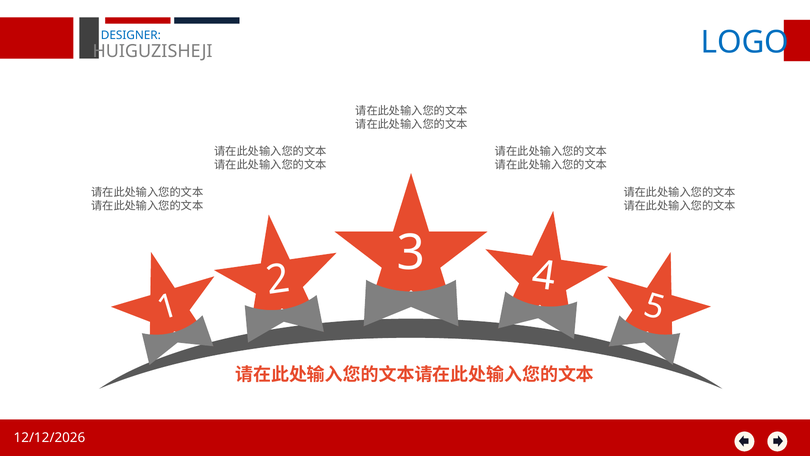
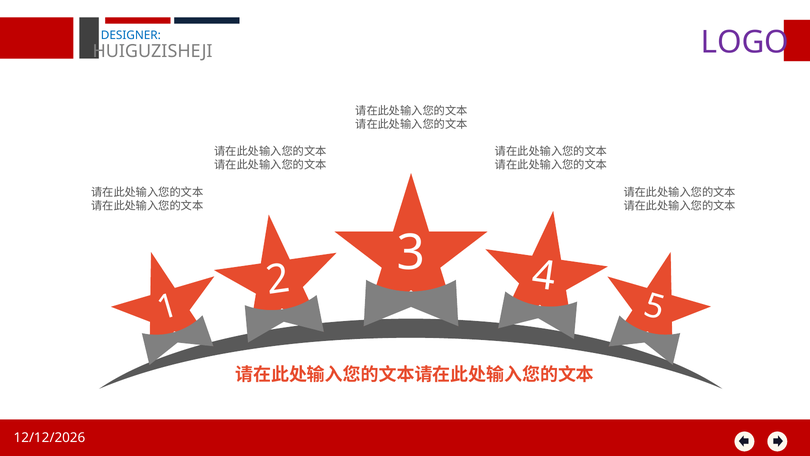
LOGO colour: blue -> purple (745, 42)
